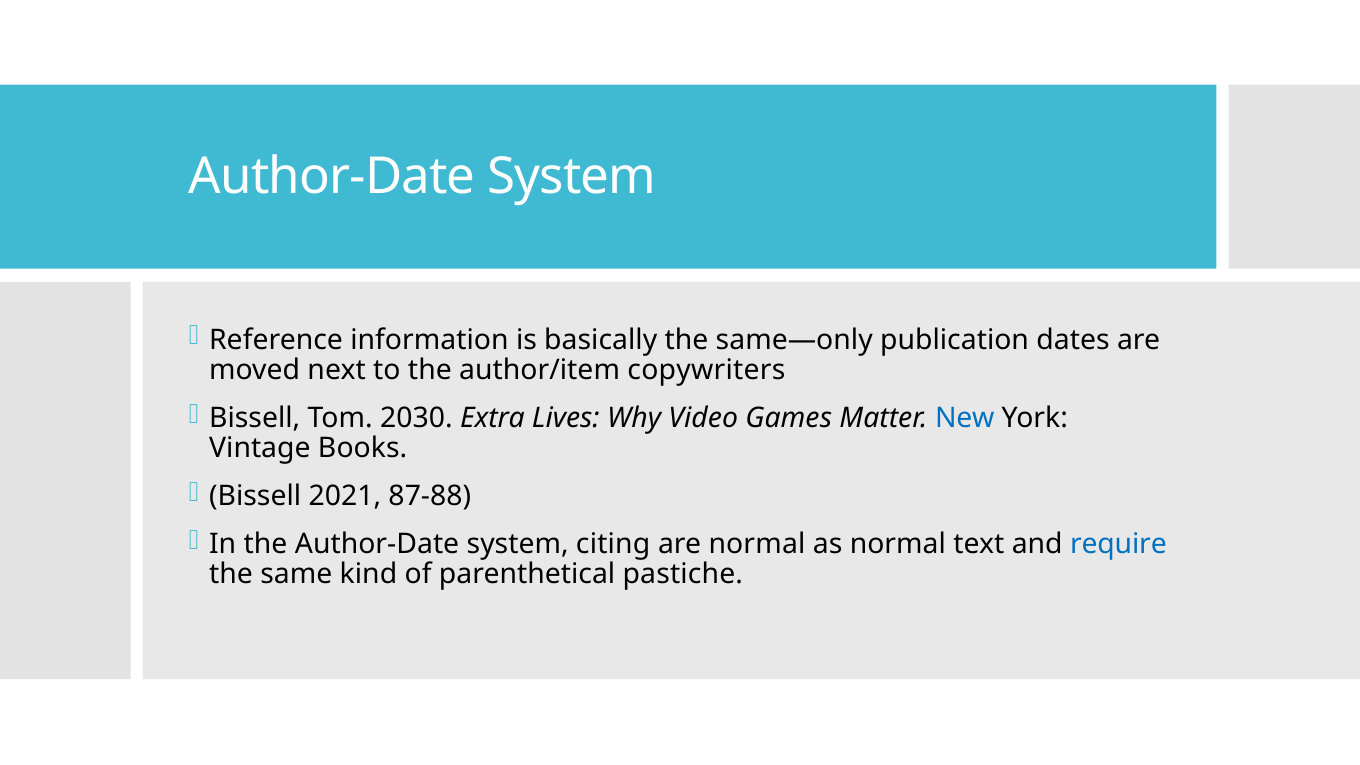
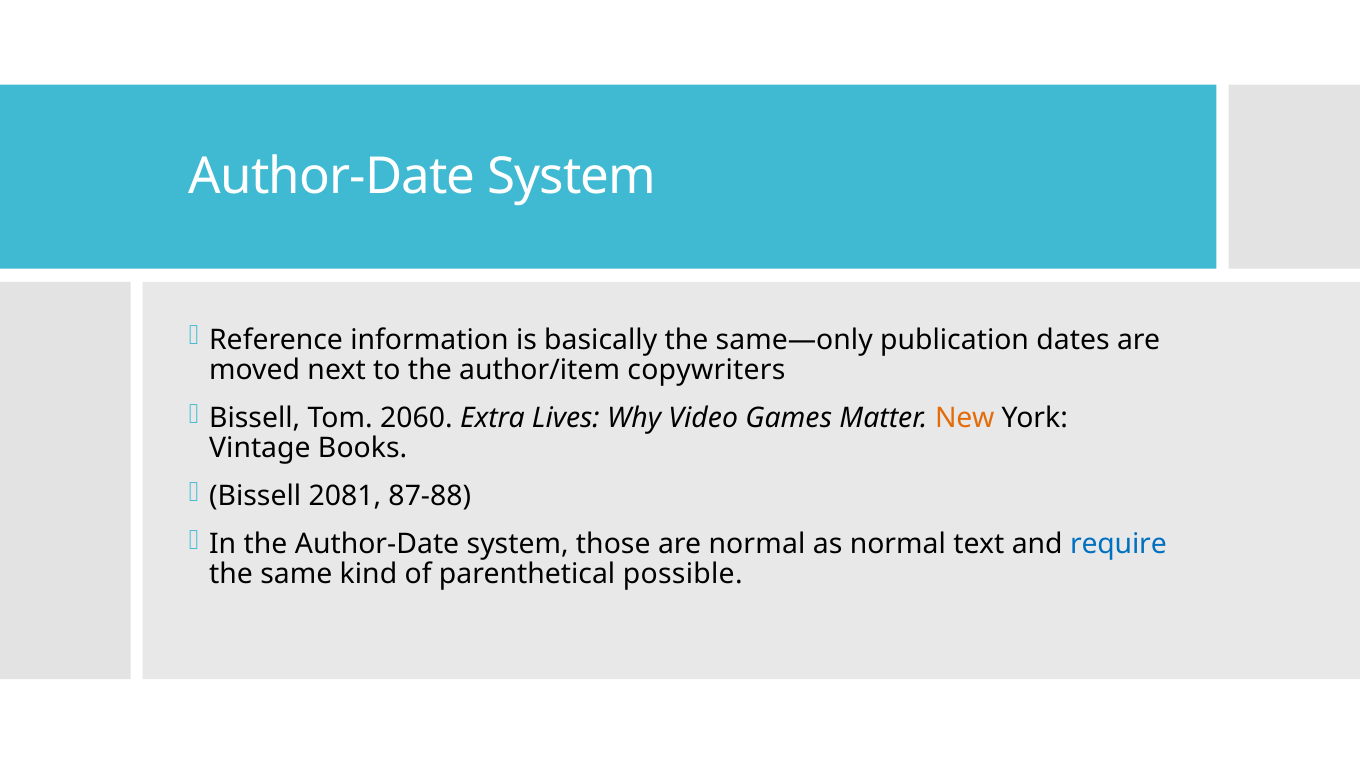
2030: 2030 -> 2060 (416, 418)
New colour: blue -> orange (965, 418)
2021: 2021 -> 2081 (345, 496)
citing: citing -> those (613, 544)
pastiche: pastiche -> possible (683, 574)
